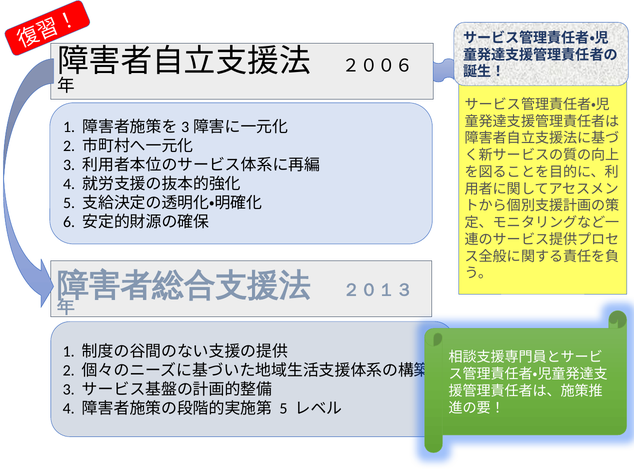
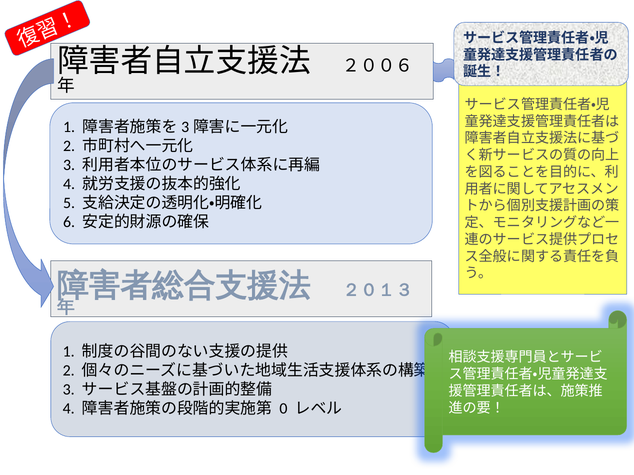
5: 5 -> 0 (283, 409)
